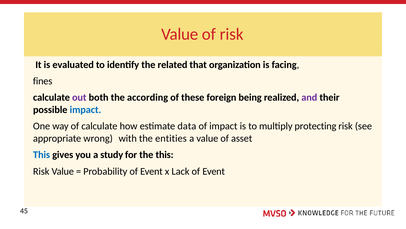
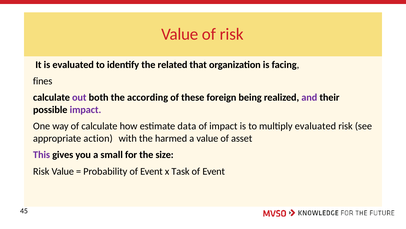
impact colour: blue -> purple (85, 109)
multiply protecting: protecting -> evaluated (315, 126)
wrong: wrong -> action (98, 138)
entities: entities -> harmed (171, 138)
This colour: blue -> purple (42, 154)
study: study -> small (112, 154)
the this: this -> size (165, 154)
Lack: Lack -> Task (181, 171)
